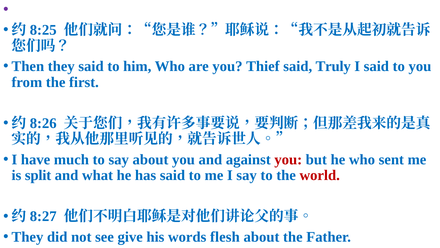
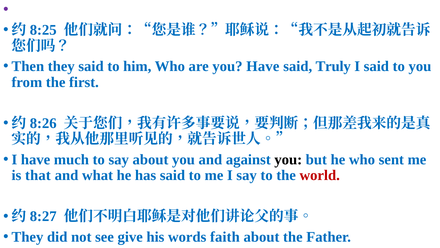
you Thief: Thief -> Have (263, 66)
you colour: red -> black (288, 159)
split: split -> that (38, 175)
flesh: flesh -> faith (225, 236)
